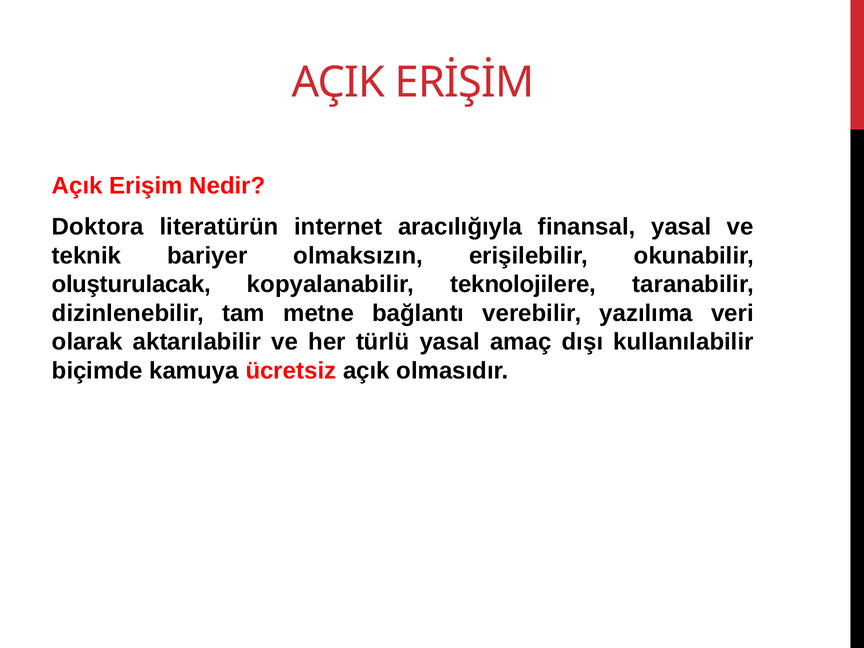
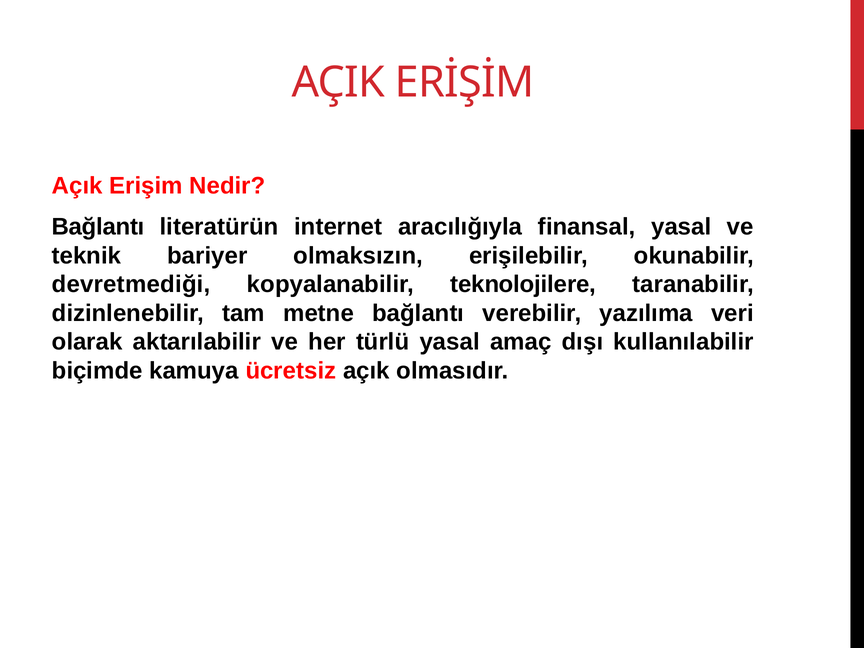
Doktora: Doktora -> Bağlantı (98, 227)
oluşturulacak: oluşturulacak -> devretmediği (131, 284)
